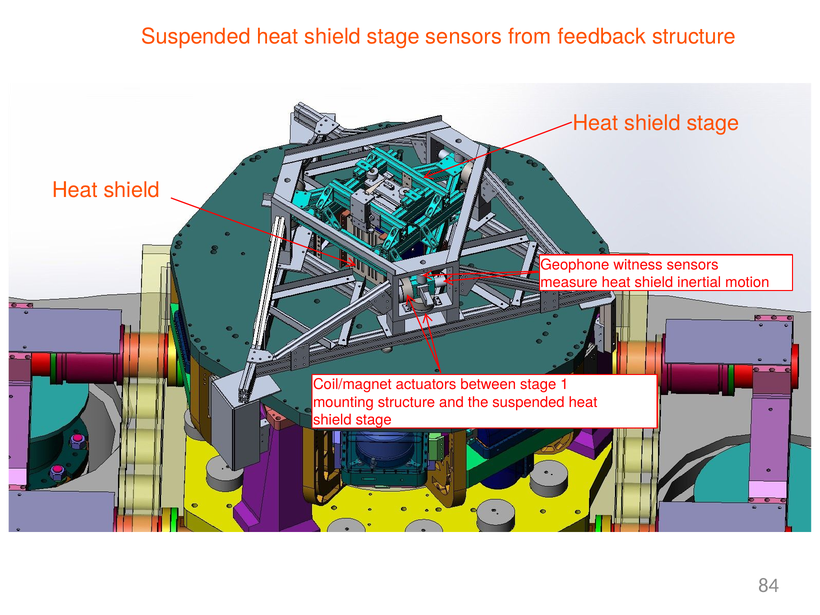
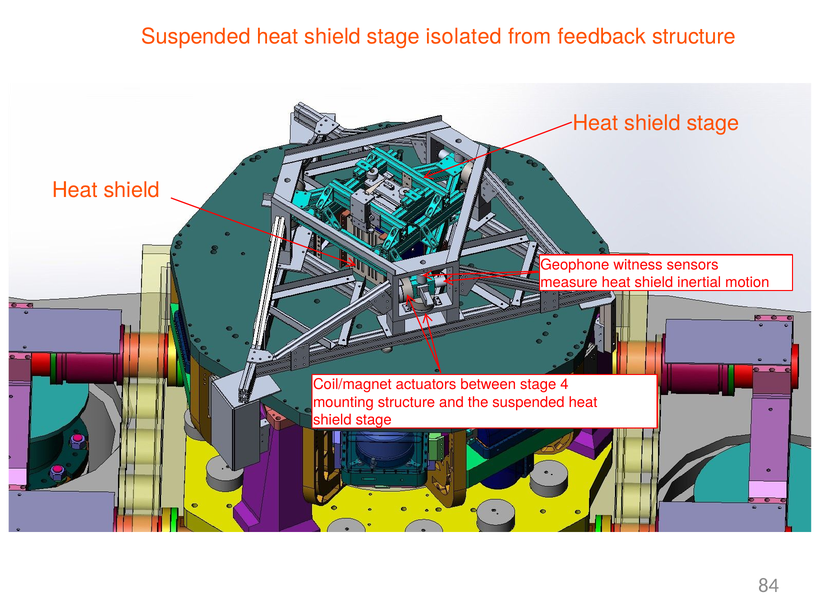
stage sensors: sensors -> isolated (464, 37)
1: 1 -> 4 (564, 384)
